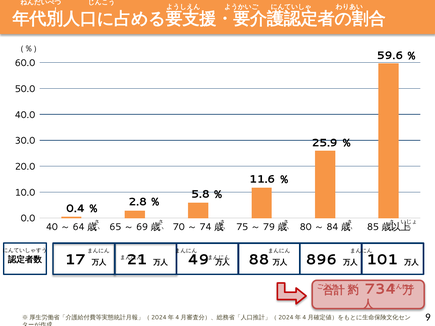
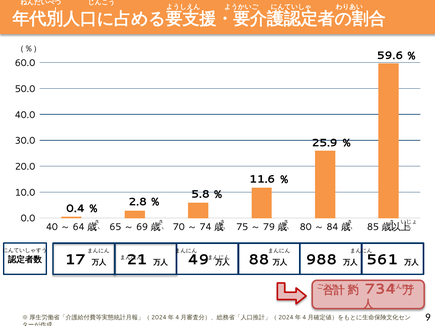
896: 896 -> 988 (321, 260)
101: 101 -> 561 (382, 260)
